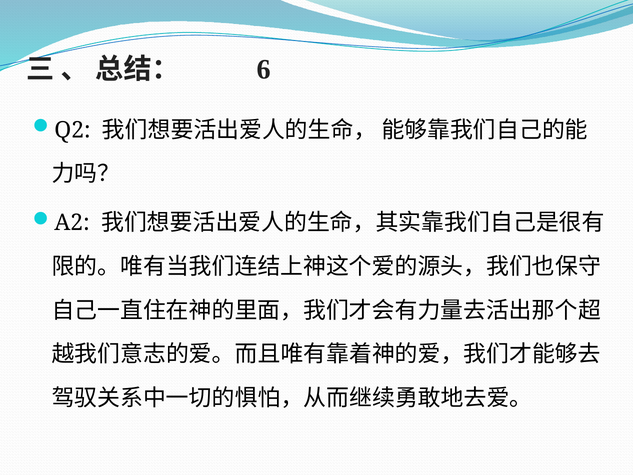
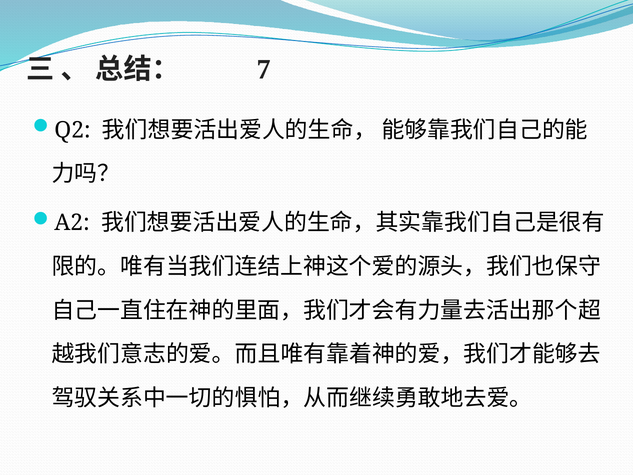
6: 6 -> 7 (264, 69)
